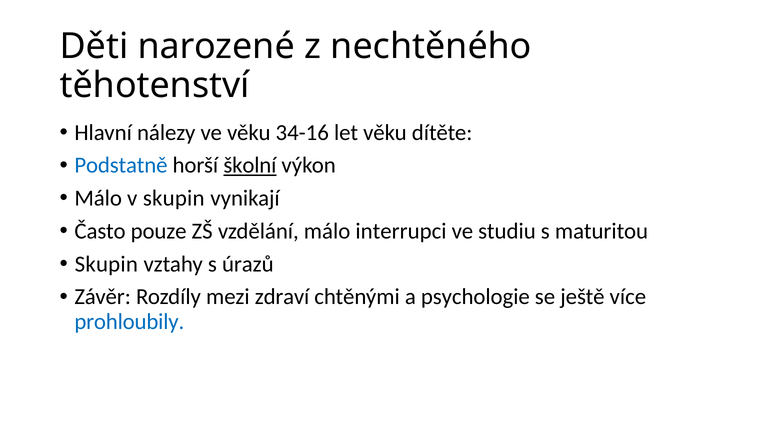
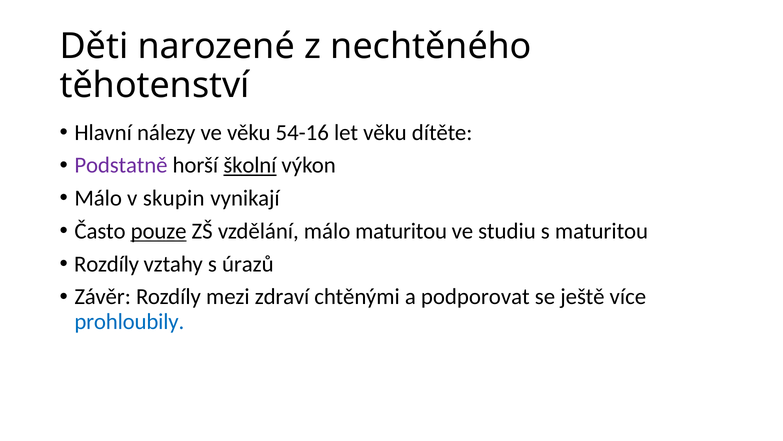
34-16: 34-16 -> 54-16 (302, 132)
Podstatně colour: blue -> purple (121, 165)
pouze underline: none -> present (159, 231)
málo interrupci: interrupci -> maturitou (401, 231)
Skupin: Skupin -> Rozdíly (107, 264)
psychologie: psychologie -> podporovat (475, 297)
